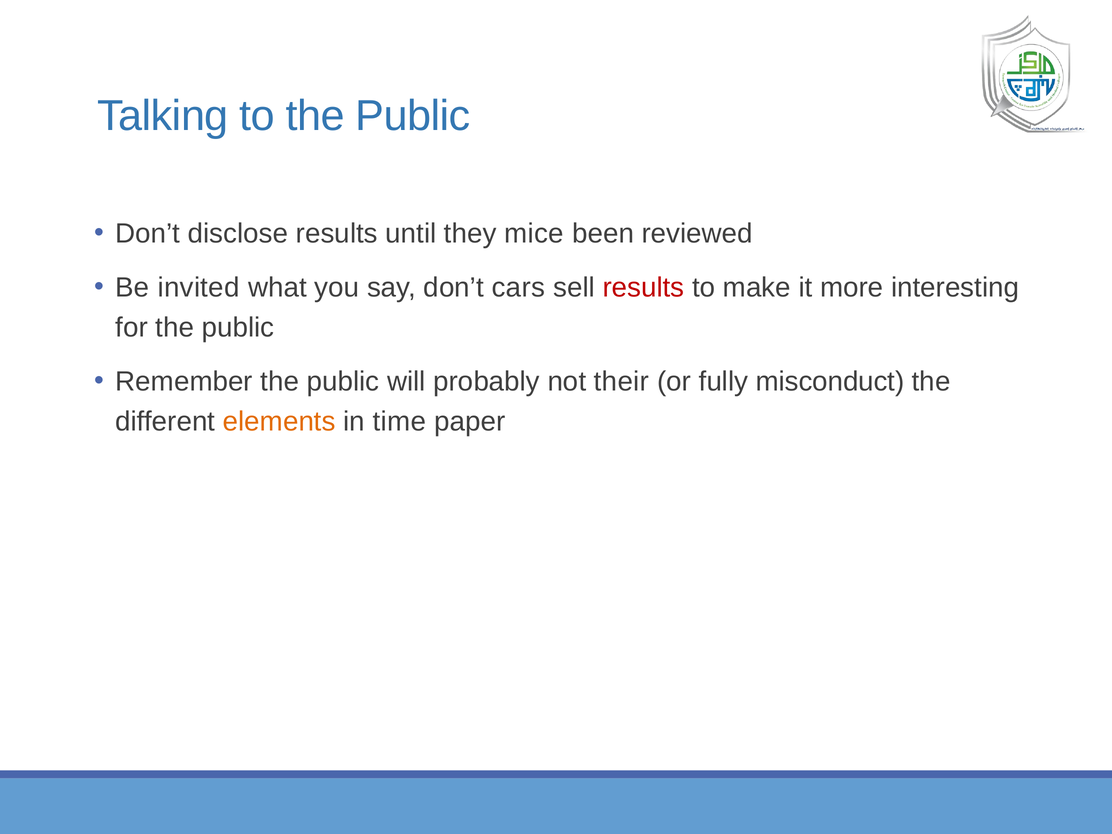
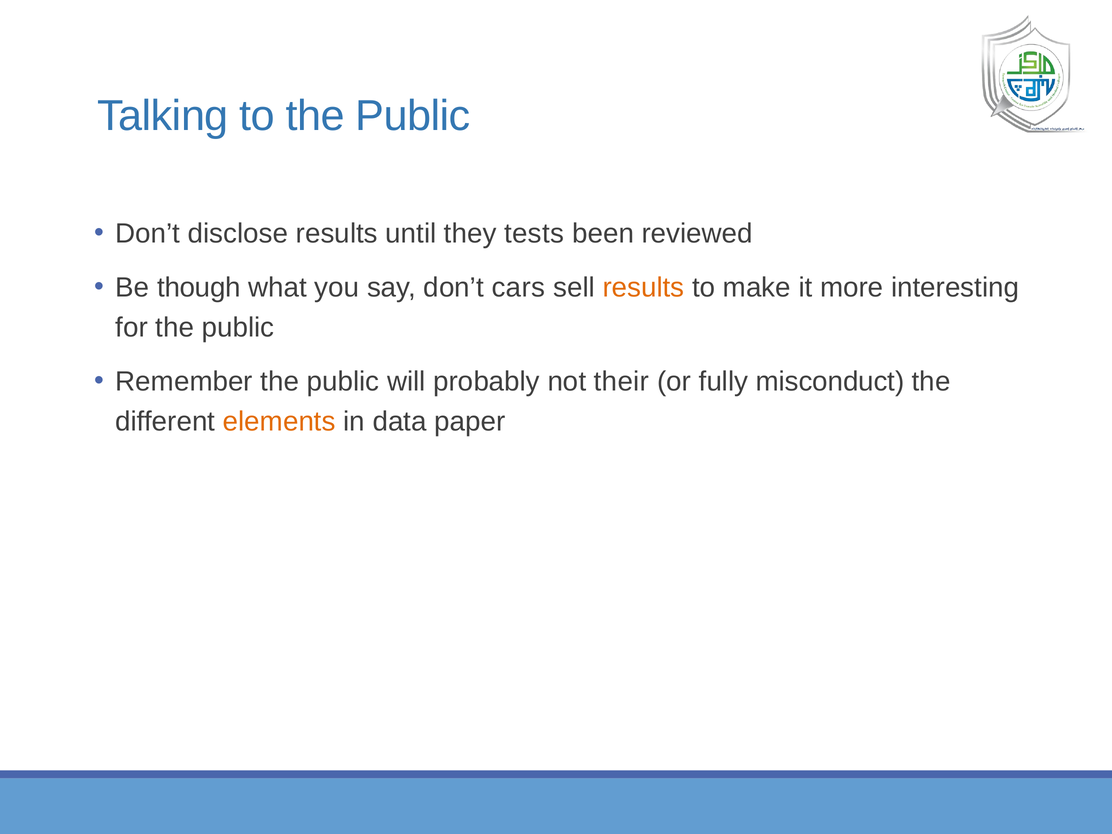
mice: mice -> tests (534, 234)
invited: invited -> though (199, 288)
results colour: red -> orange (643, 288)
time: time -> data (400, 422)
